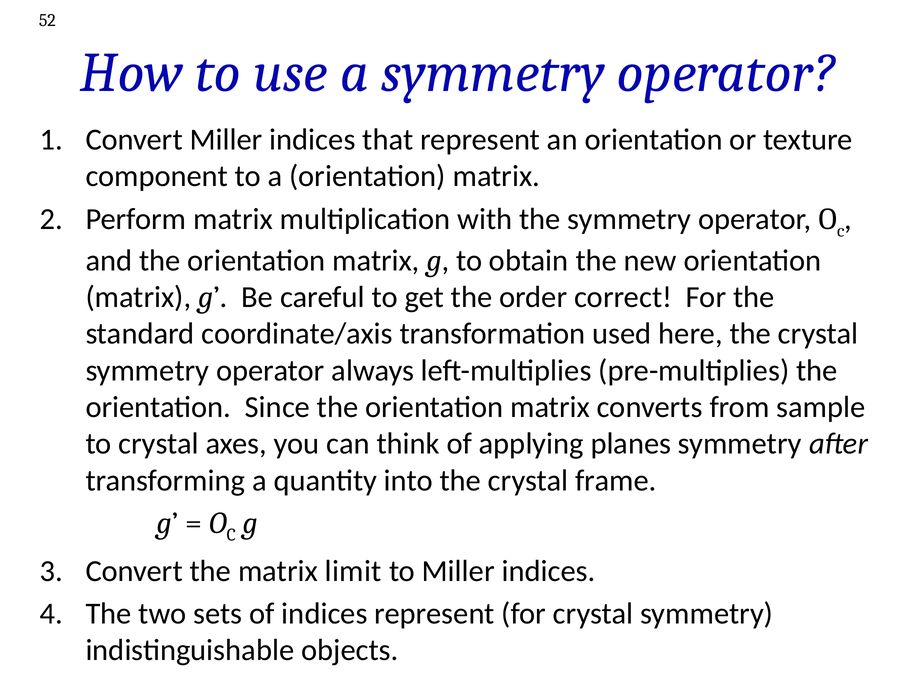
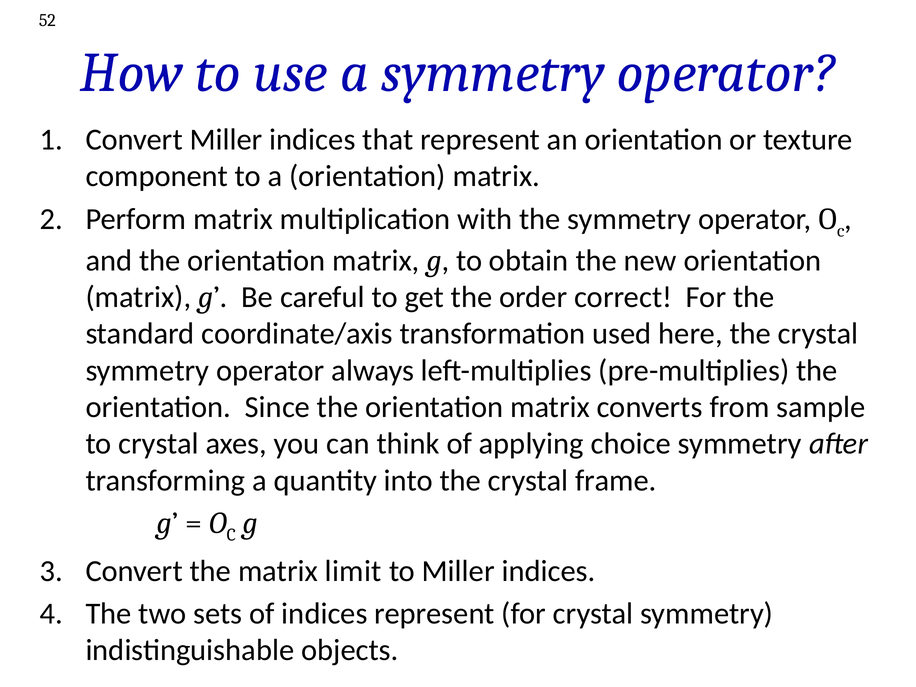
planes: planes -> choice (631, 444)
